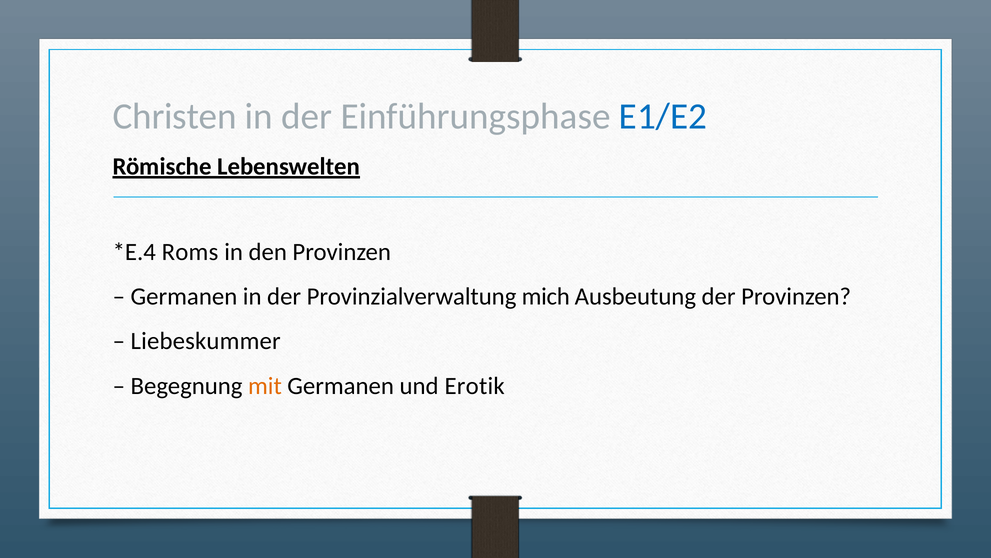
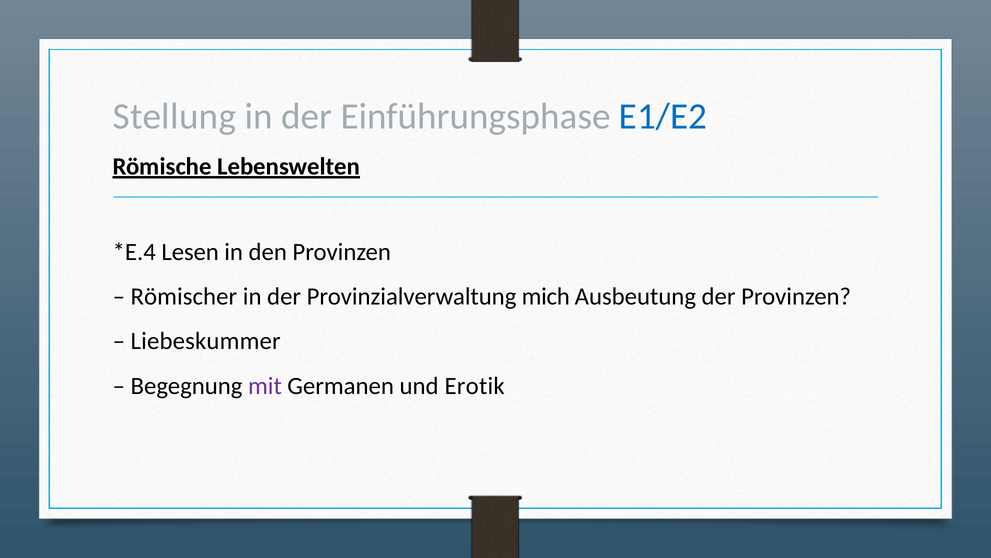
Christen: Christen -> Stellung (174, 116)
Roms: Roms -> Lesen (190, 252)
Germanen: Germanen -> Römischer (184, 296)
mit colour: orange -> purple (265, 386)
